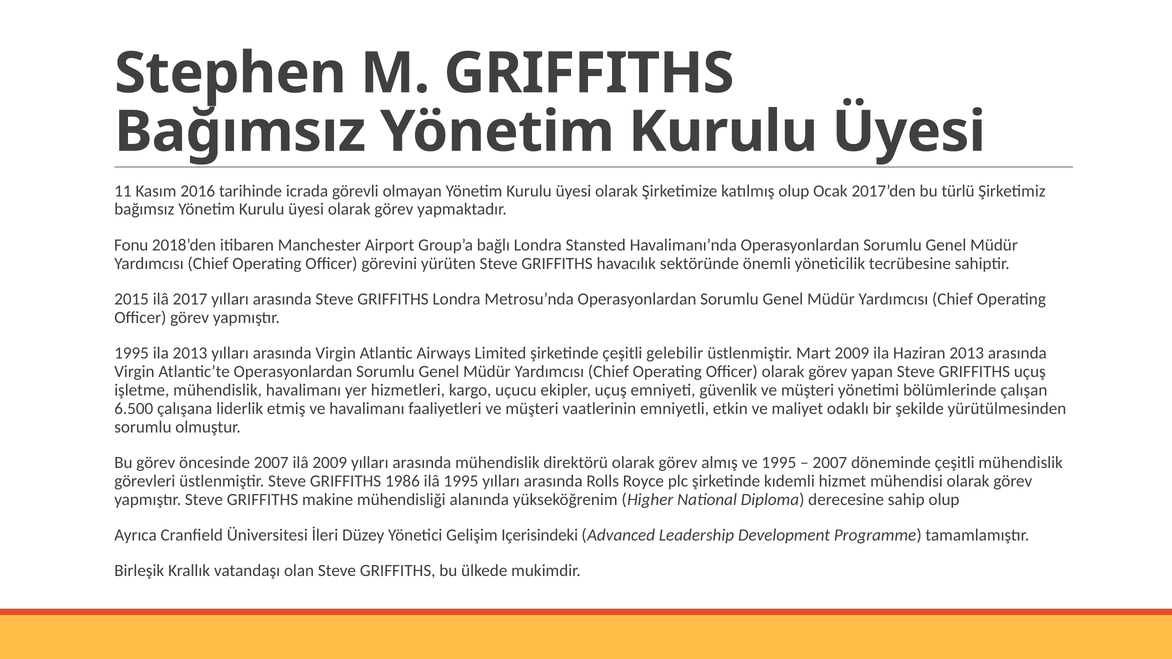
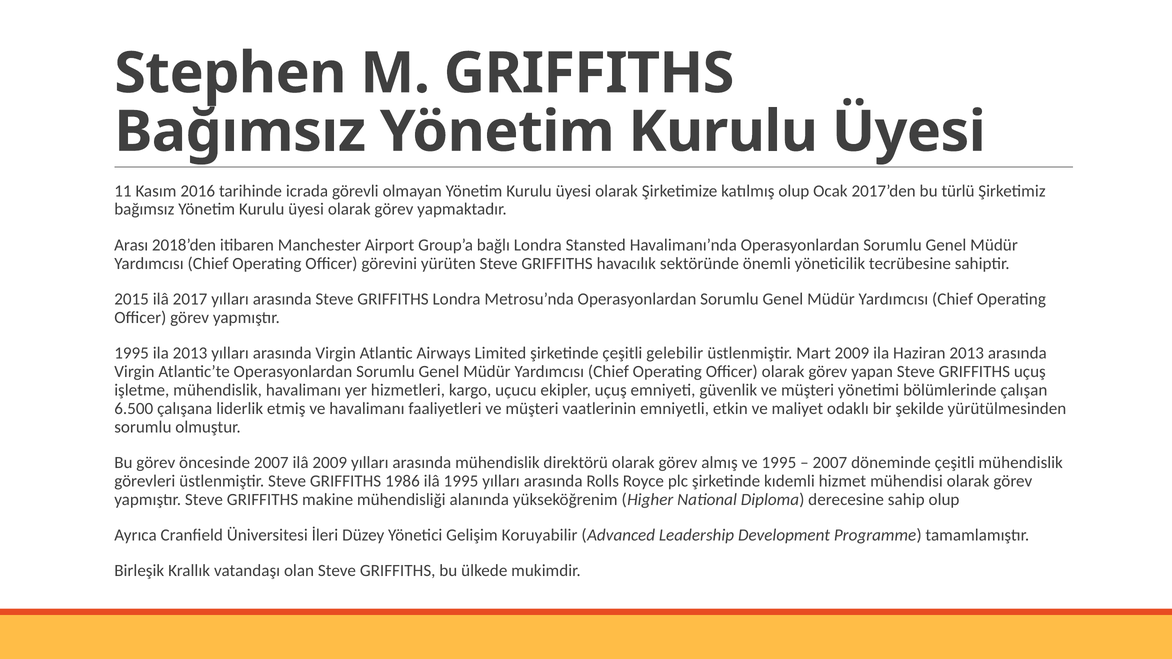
Fonu: Fonu -> Arası (131, 245)
Içerisindeki: Içerisindeki -> Koruyabilir (540, 535)
